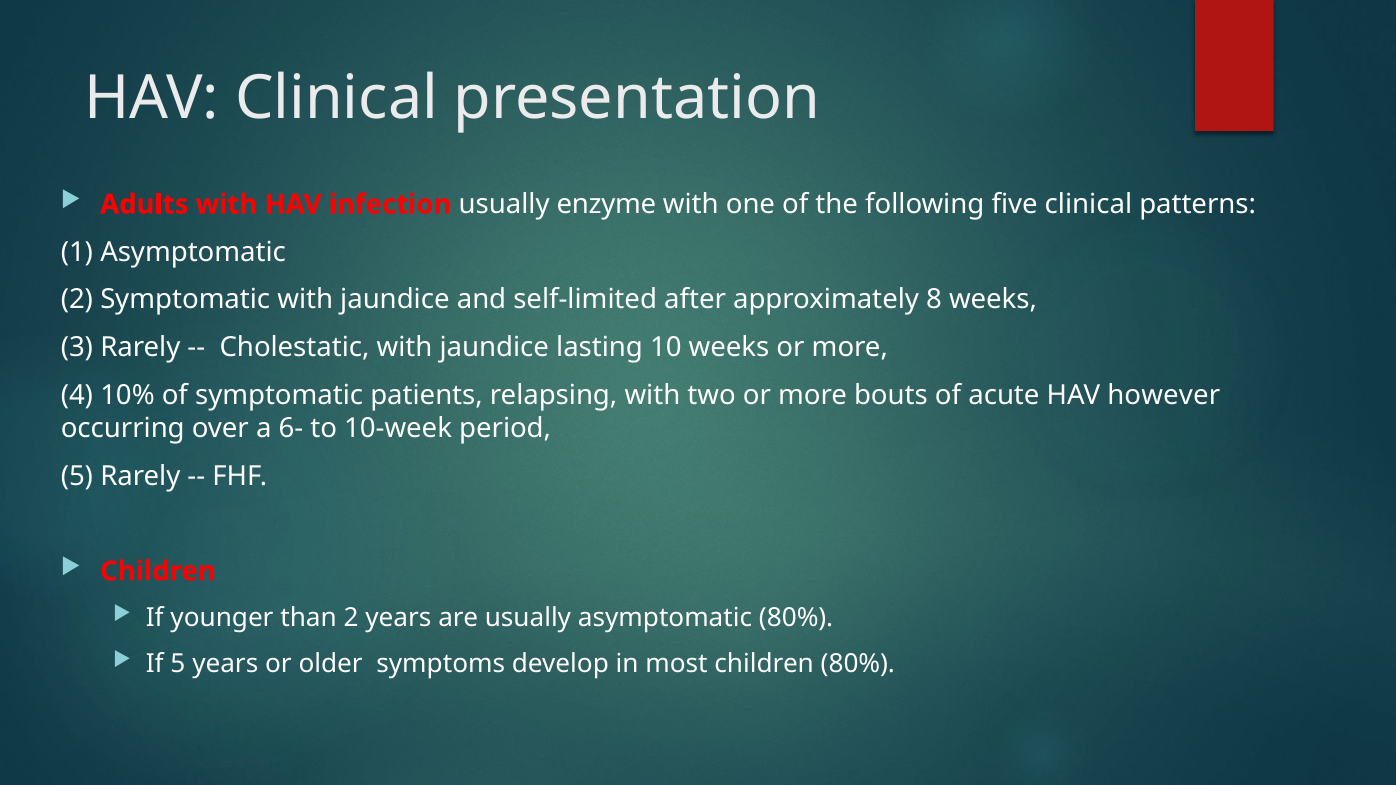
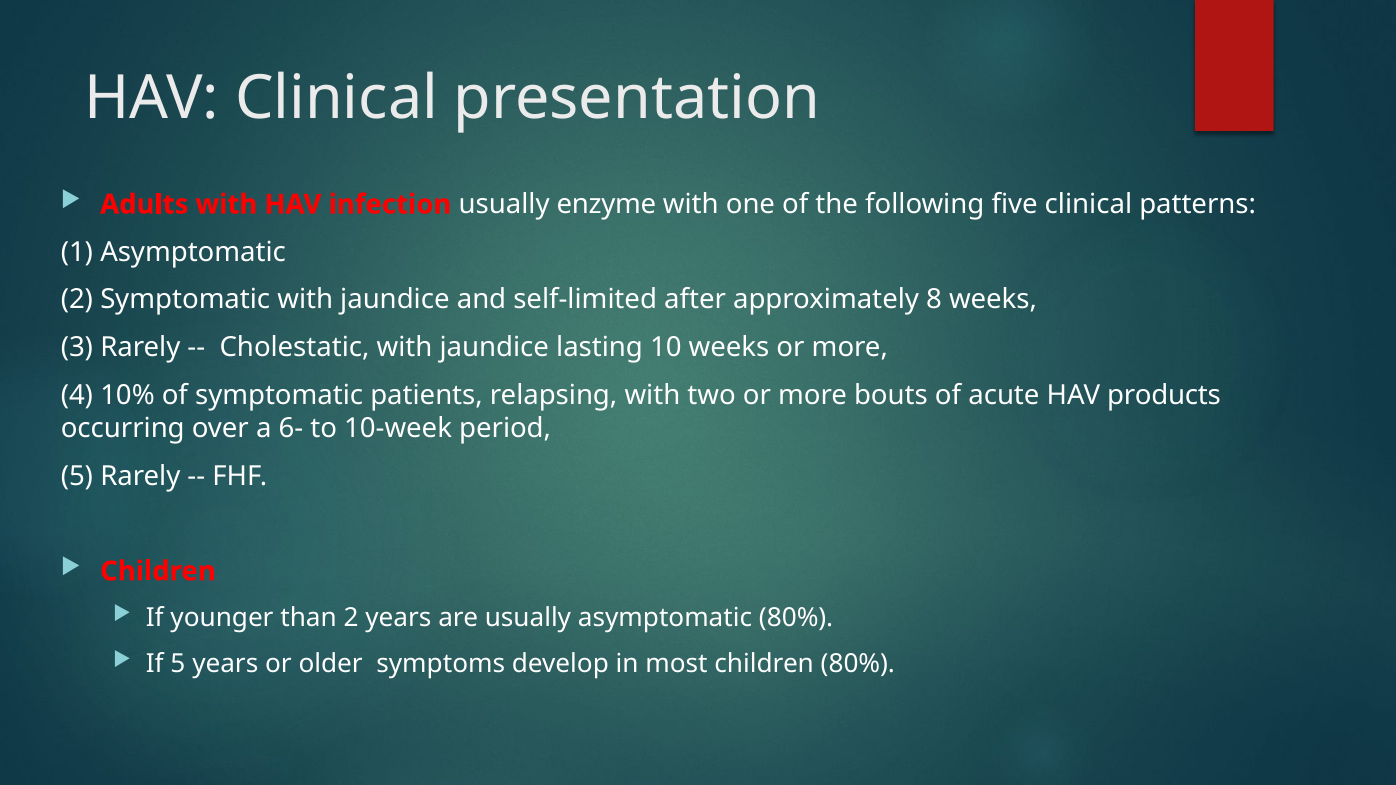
however: however -> products (1164, 395)
